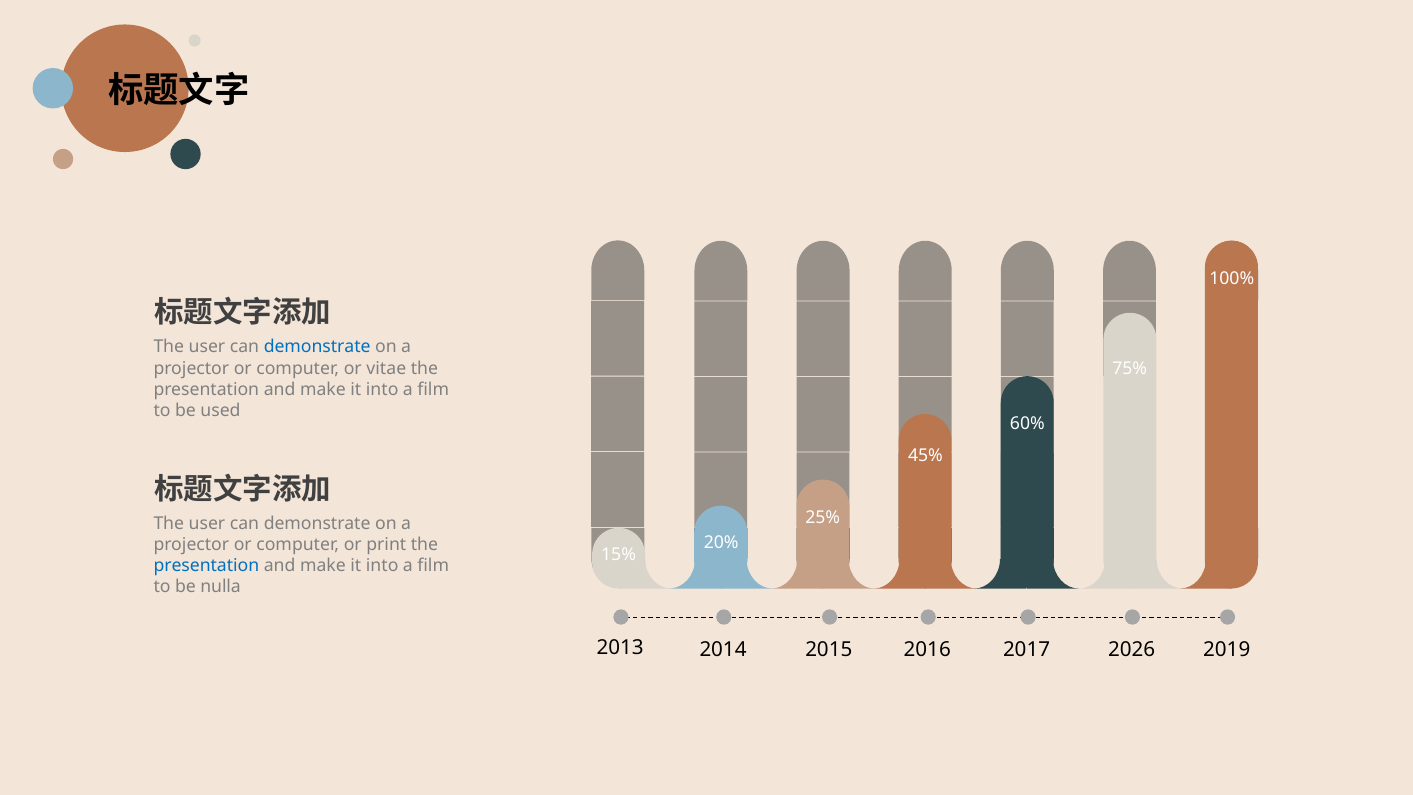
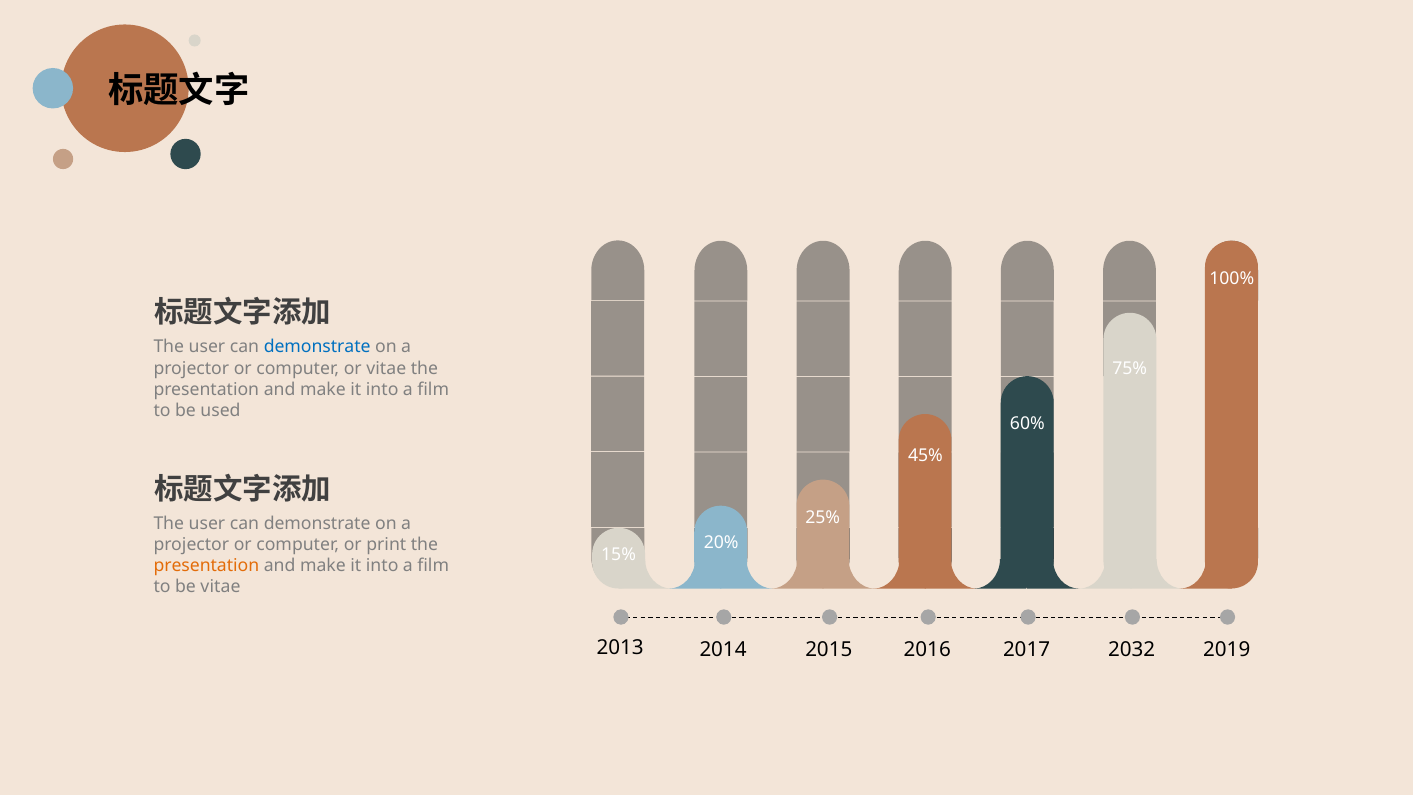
presentation colour: blue -> orange (206, 566)
be nulla: nulla -> vitae (220, 587)
2026: 2026 -> 2032 (1132, 649)
